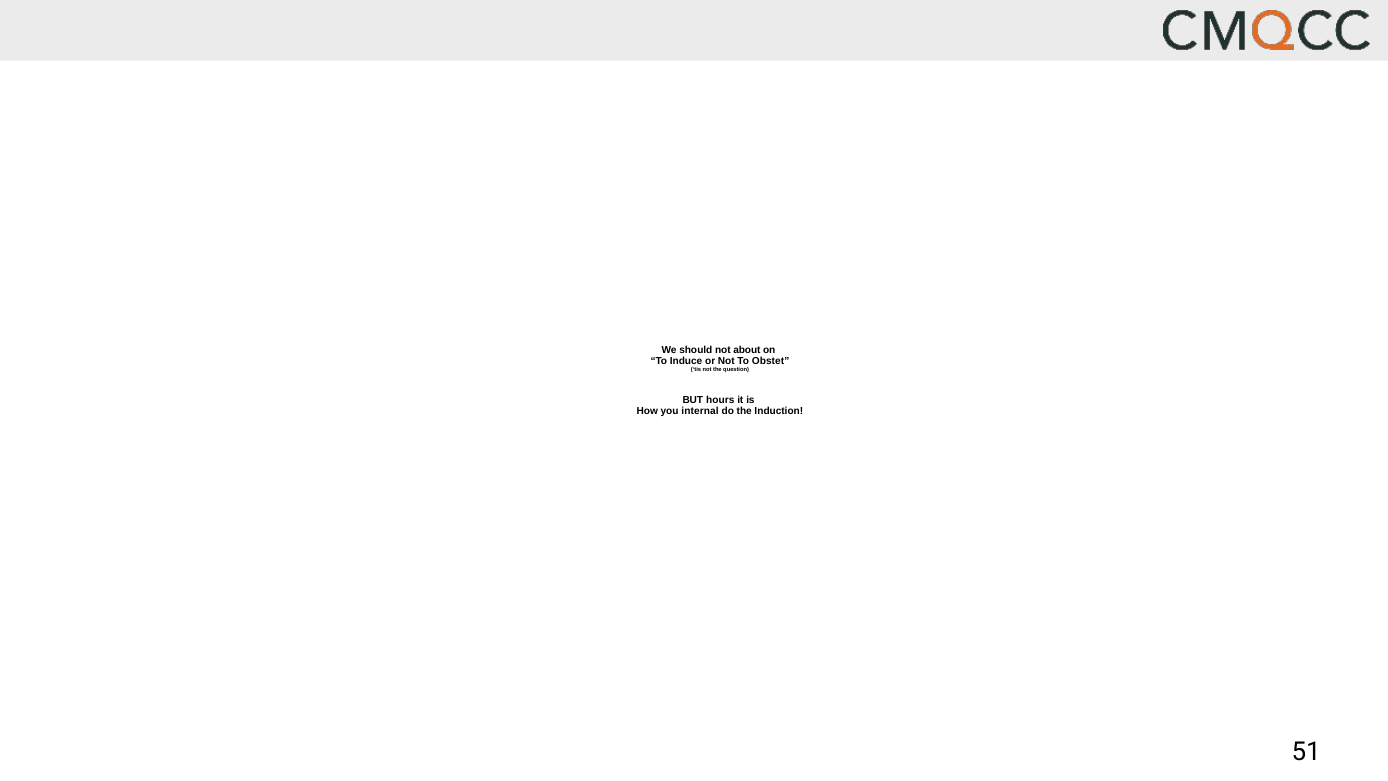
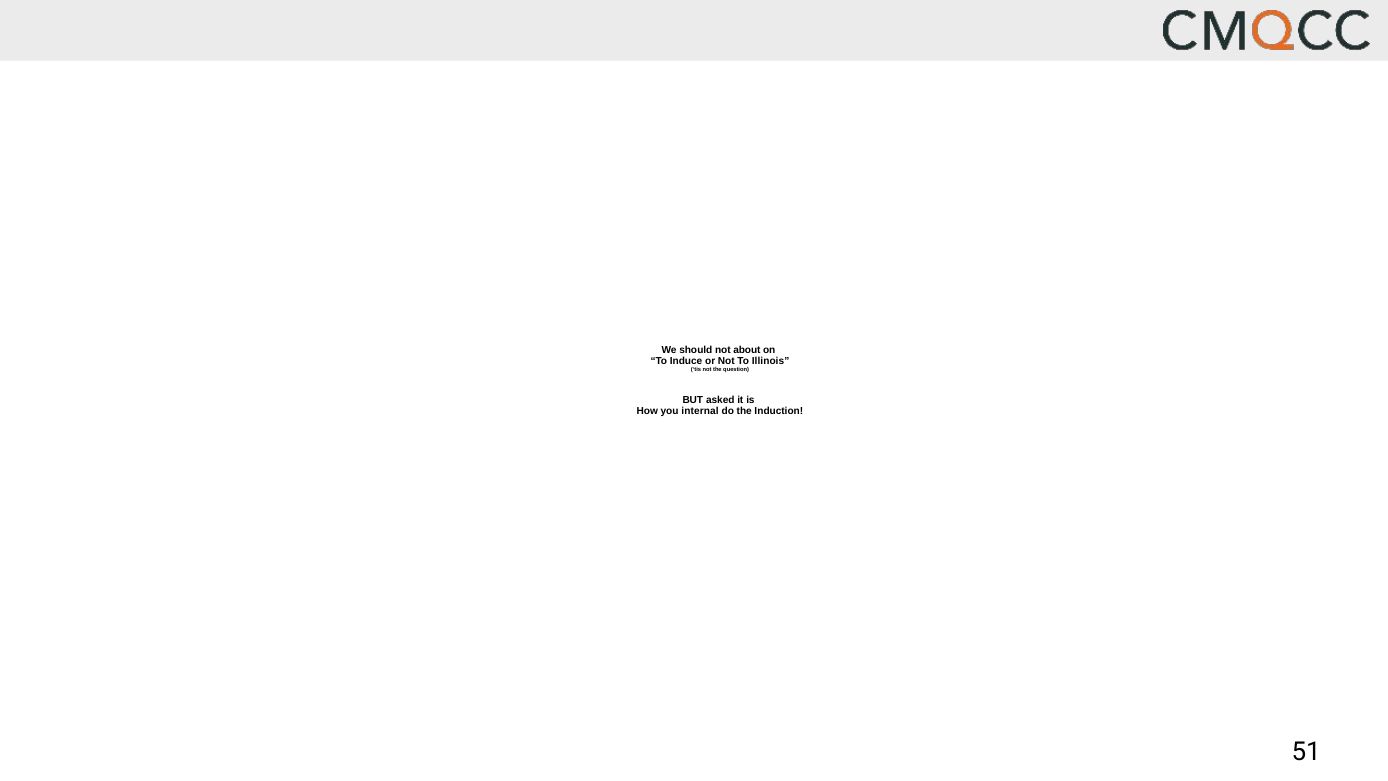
Obstet: Obstet -> Illinois (771, 361)
hours: hours -> asked (720, 400)
